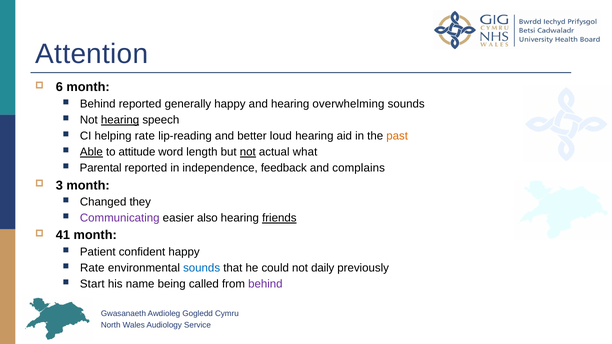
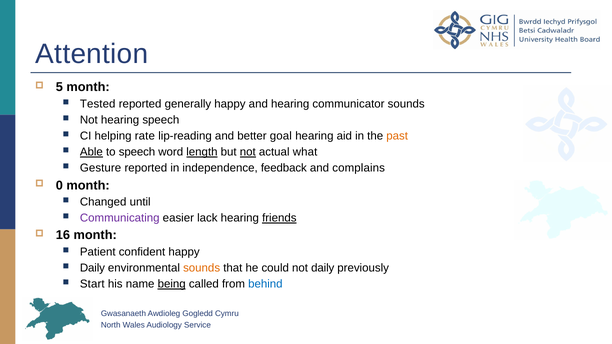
6: 6 -> 5 (59, 87)
Behind: Behind -> Tested (98, 104)
overwhelming: overwhelming -> communicator (348, 104)
hearing underline: present -> none (120, 120)
loud: loud -> goal (281, 136)
to attitude: attitude -> speech (137, 152)
length underline: none -> present (202, 152)
Parental: Parental -> Gesture (101, 168)
3: 3 -> 0 (59, 185)
they: they -> until (140, 202)
also: also -> lack (207, 218)
41: 41 -> 16 (63, 235)
Rate: Rate -> Daily (92, 268)
sounds colour: blue -> orange (202, 268)
being underline: none -> present (172, 284)
behind colour: purple -> blue (265, 284)
